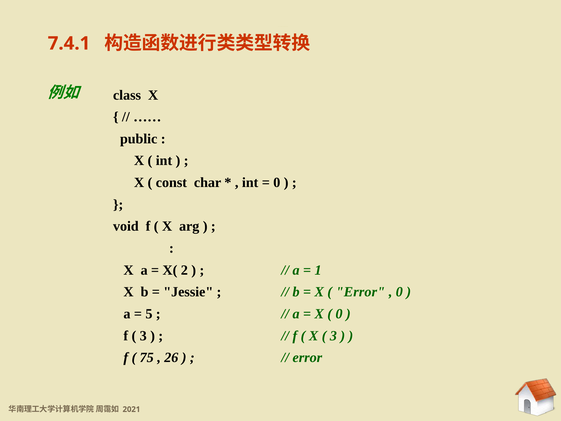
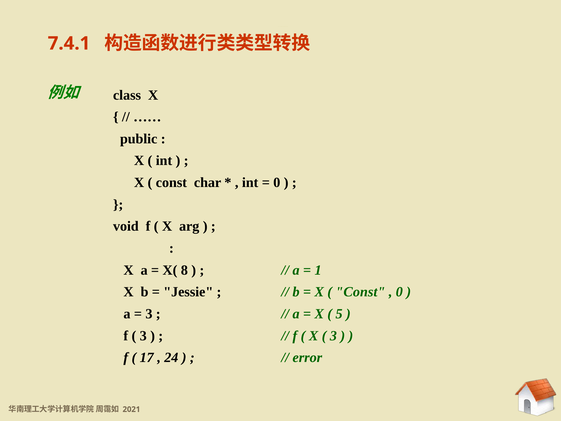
2: 2 -> 8 (184, 270)
Error: Error -> Const (360, 292)
5: 5 -> 3 (149, 314)
0: 0 -> 5 (339, 314)
75: 75 -> 17 (147, 357)
26: 26 -> 24 (171, 357)
